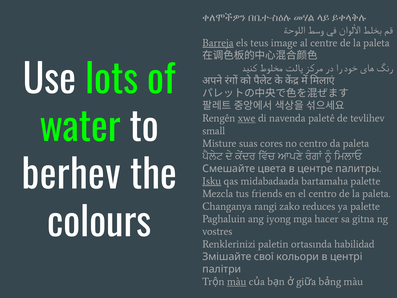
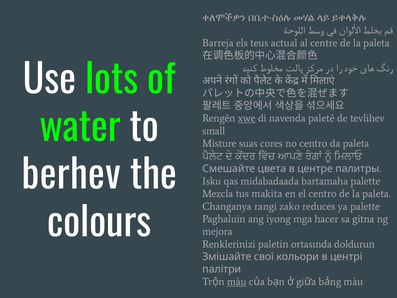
Barreja underline: present -> none (218, 43)
image: image -> actual (284, 43)
Isku underline: present -> none (212, 181)
friends: friends -> makita (267, 194)
vostres: vostres -> mejora (217, 231)
habilidad: habilidad -> doldurun (354, 244)
